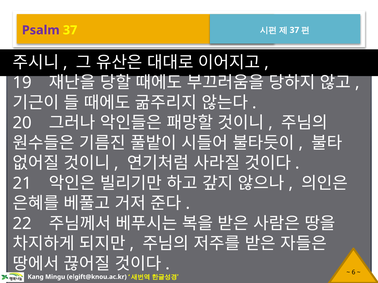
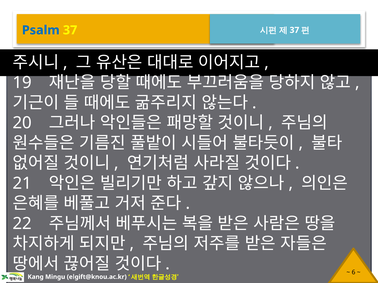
Psalm colour: purple -> blue (41, 30)
